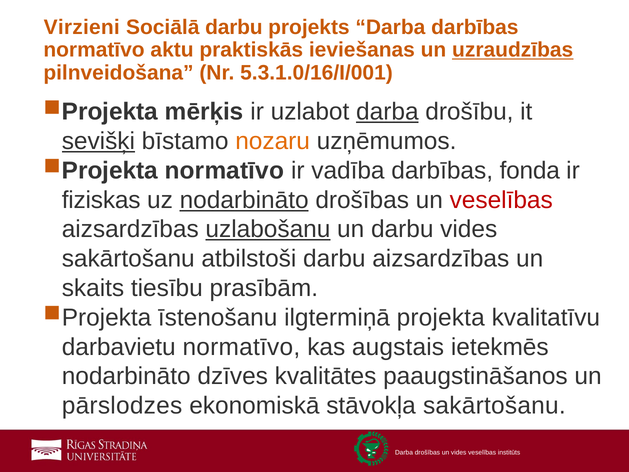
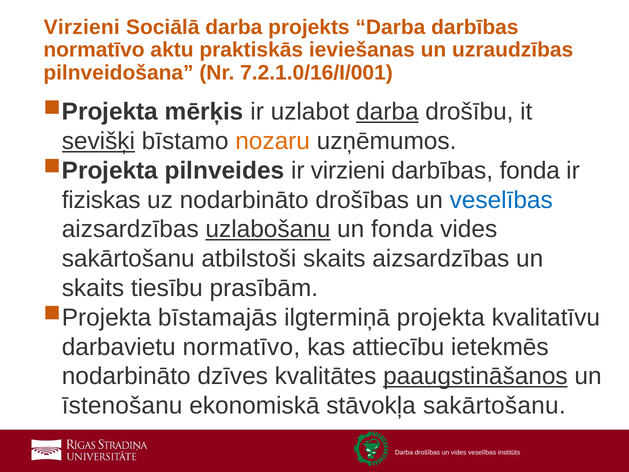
Sociālā darbu: darbu -> darba (234, 27)
uzraudzības underline: present -> none (513, 50)
5.3.1.0/16/I/001: 5.3.1.0/16/I/001 -> 7.2.1.0/16/I/001 (316, 73)
normatīvo: normatīvo -> pilnveides (225, 171)
ir vadība: vadība -> virzieni (348, 171)
nodarbināto underline: present -> none (244, 200)
veselības colour: red -> blue (501, 200)
un darbu: darbu -> fonda (402, 229)
atbilstoši darbu: darbu -> skaits (334, 259)
īstenošanu: īstenošanu -> bīstamajās (218, 317)
augstais: augstais -> attiecību (398, 347)
paaugstināšanos underline: none -> present (475, 376)
pārslodzes: pārslodzes -> īstenošanu (122, 406)
